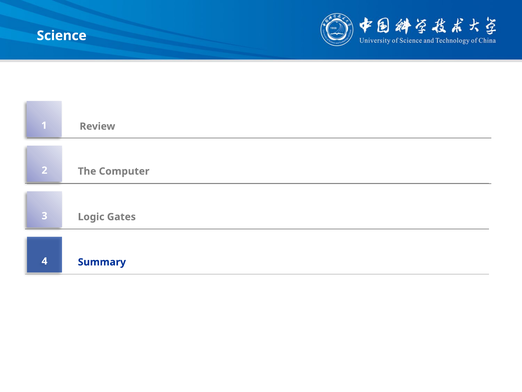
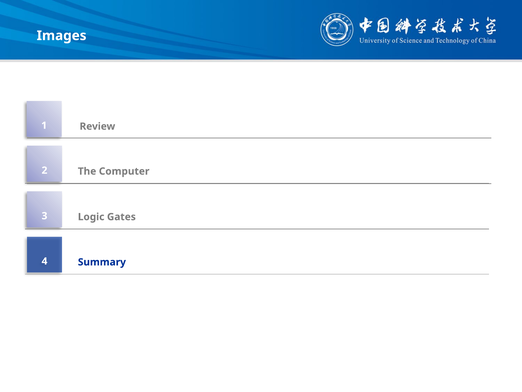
Science: Science -> Images (62, 36)
